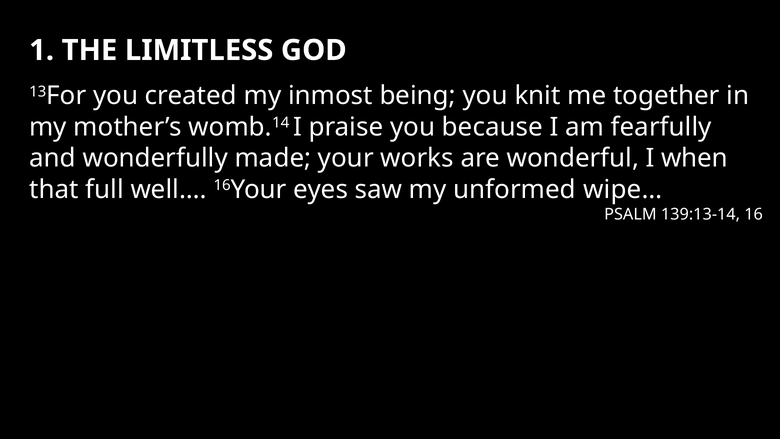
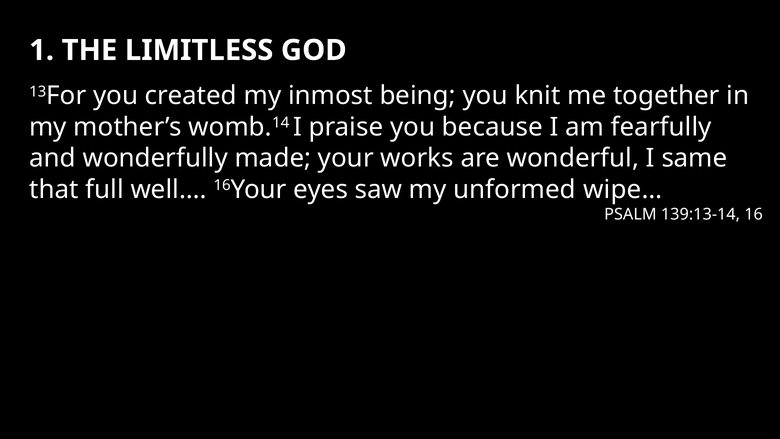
when: when -> same (694, 158)
